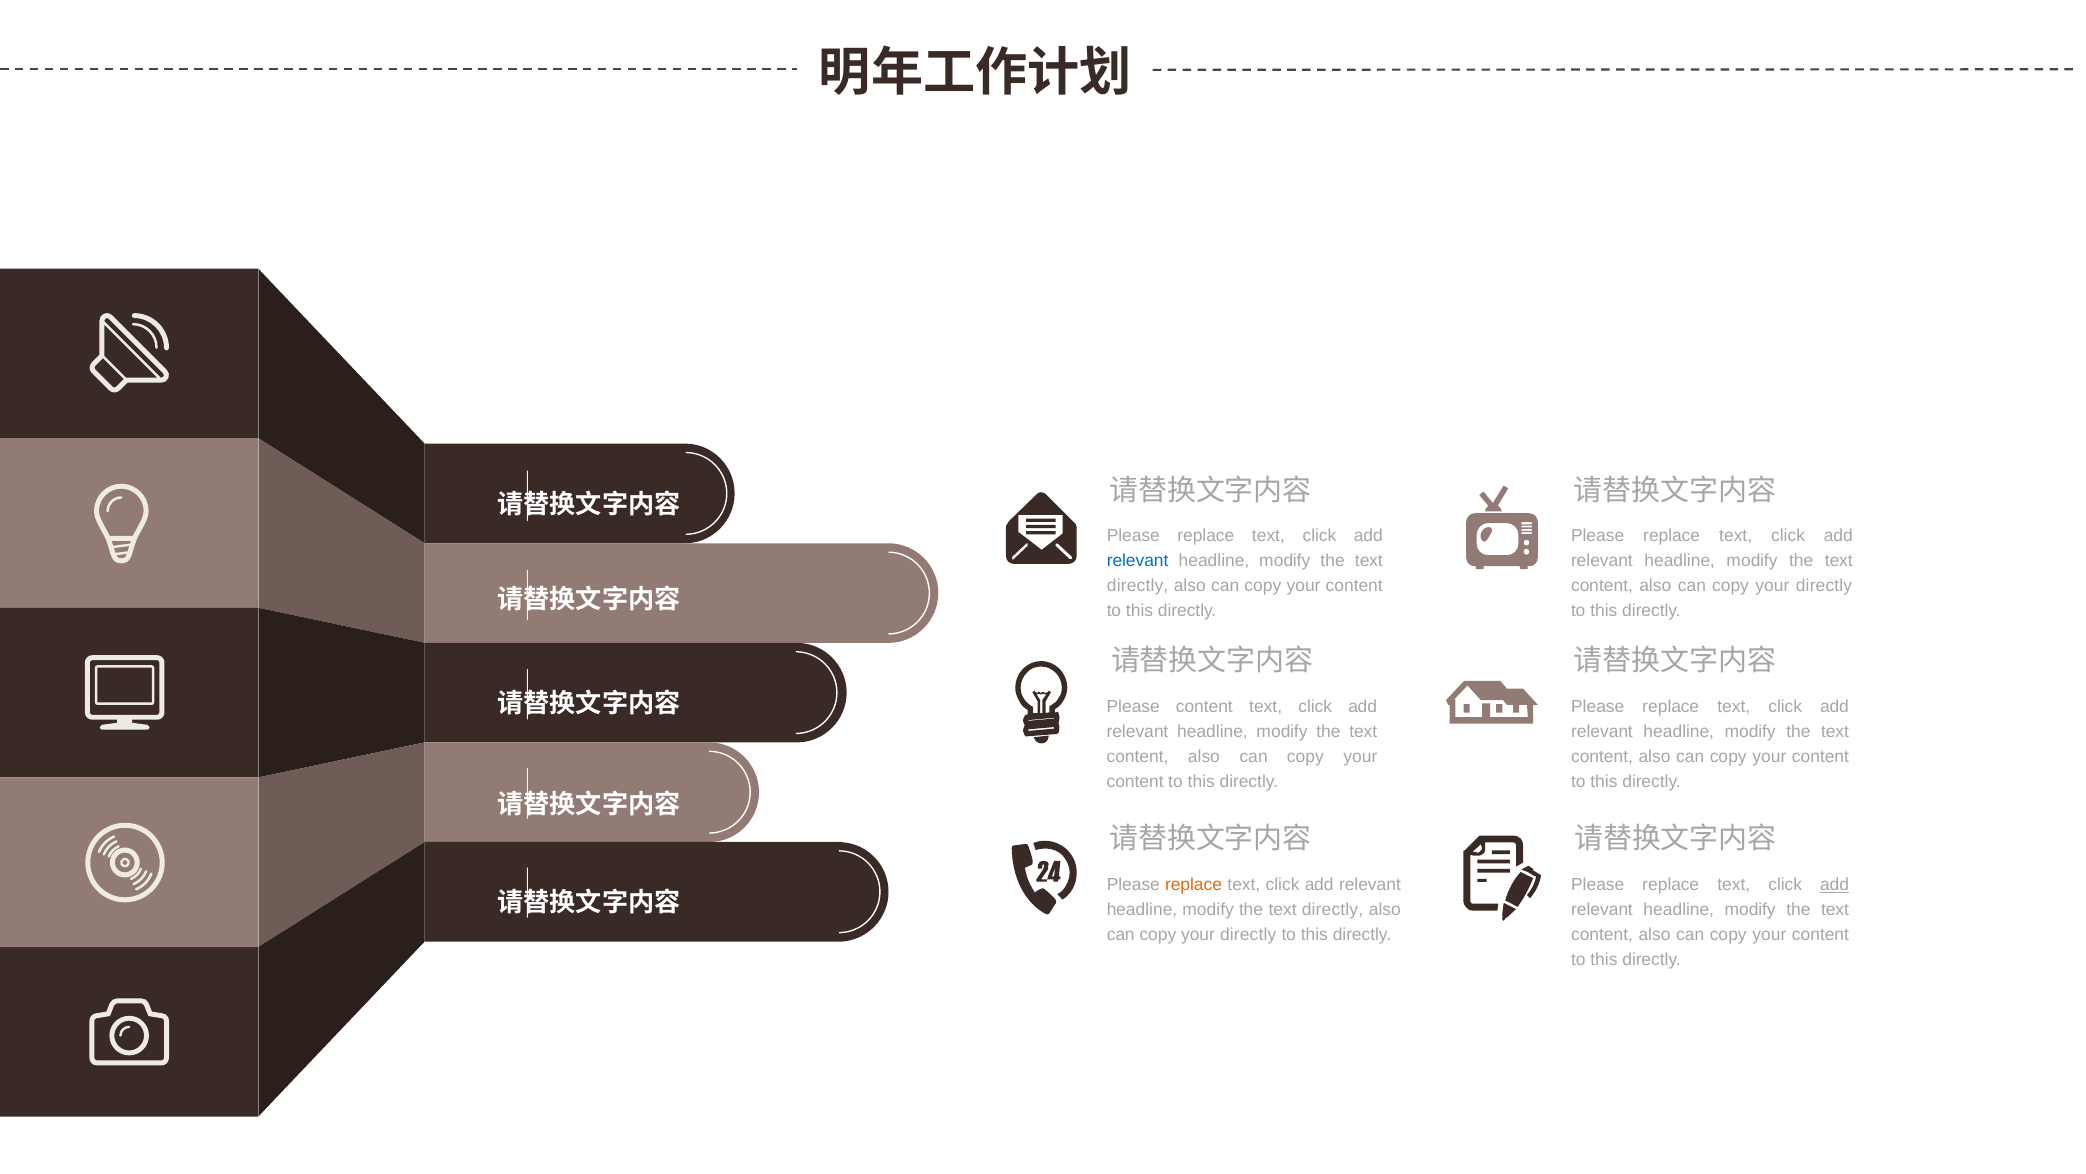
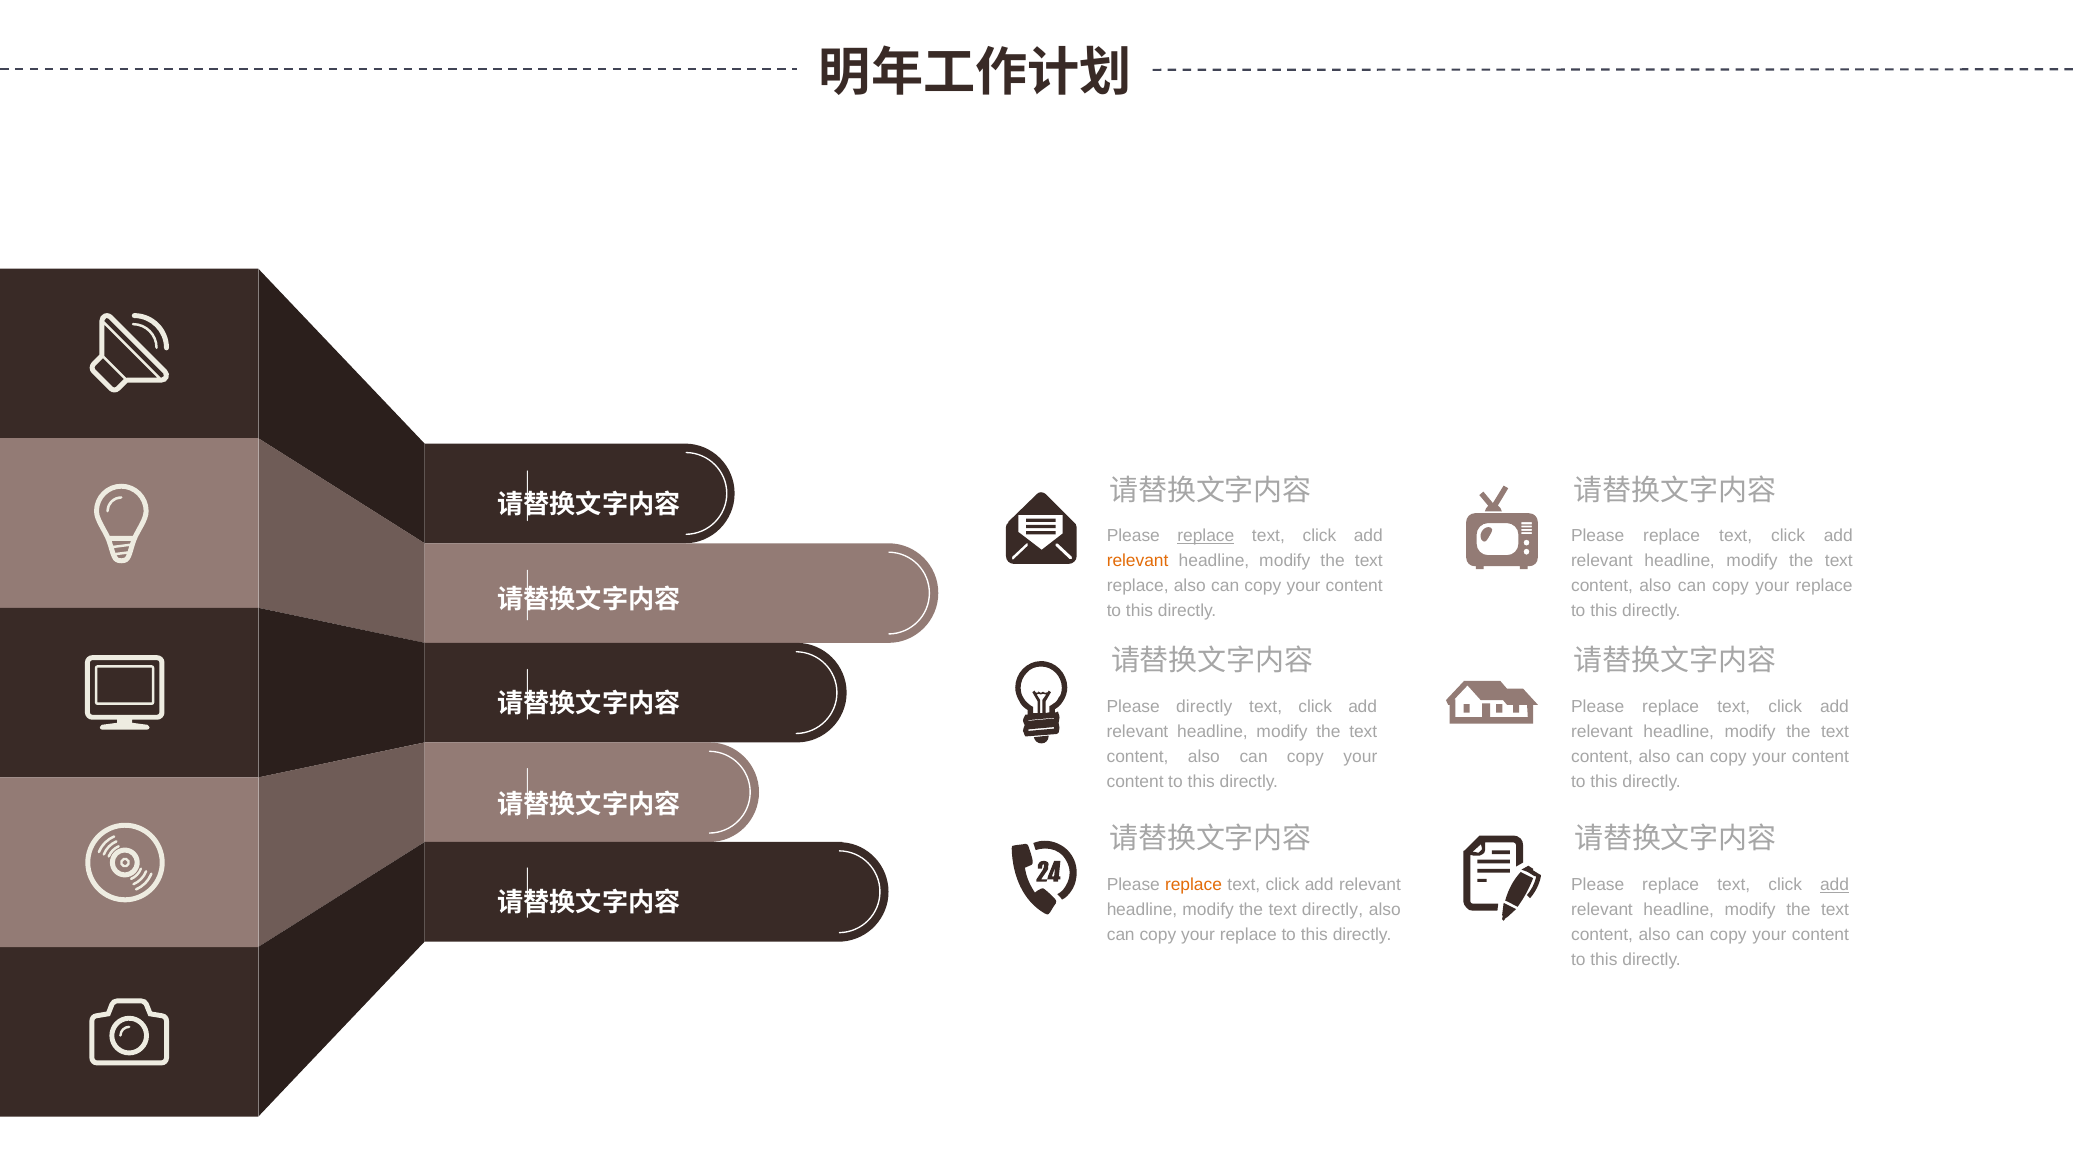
replace underline: none -> present (1206, 536)
relevant colour: blue -> orange (1138, 561)
directly: directly -> replace (1138, 586)
directly: directly -> replace (1824, 586)
Please content: content -> directly (1204, 706)
directly: directly -> replace (1248, 935)
